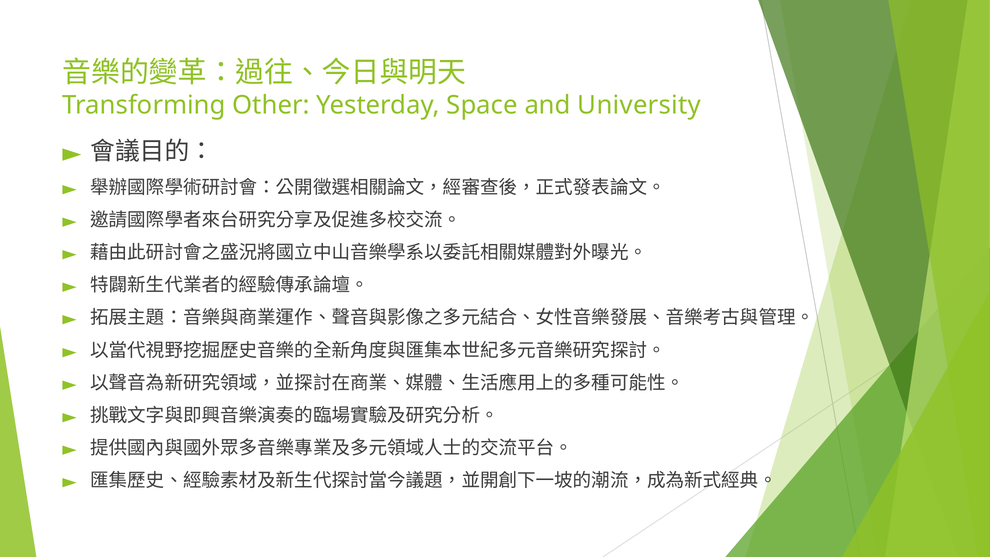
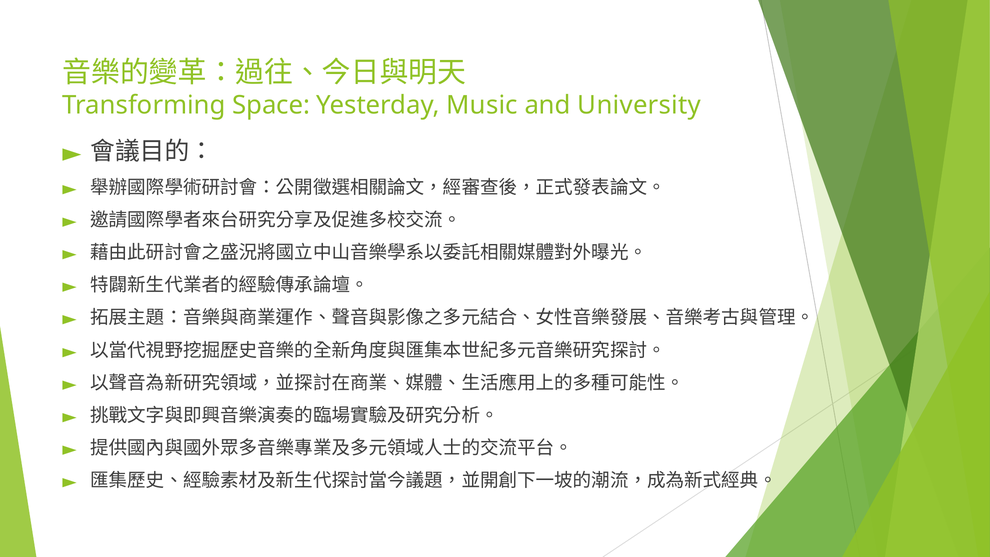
Other: Other -> Space (271, 105)
Space: Space -> Music (482, 105)
